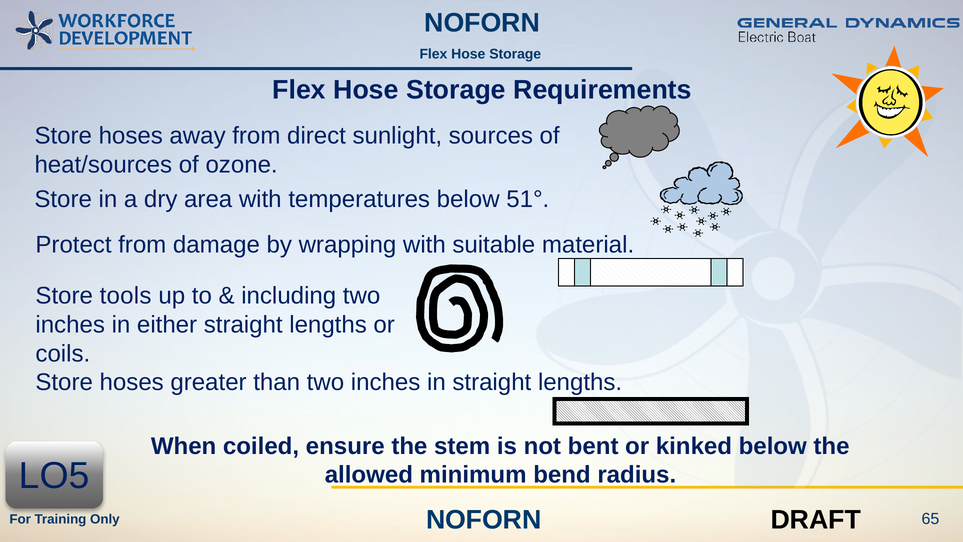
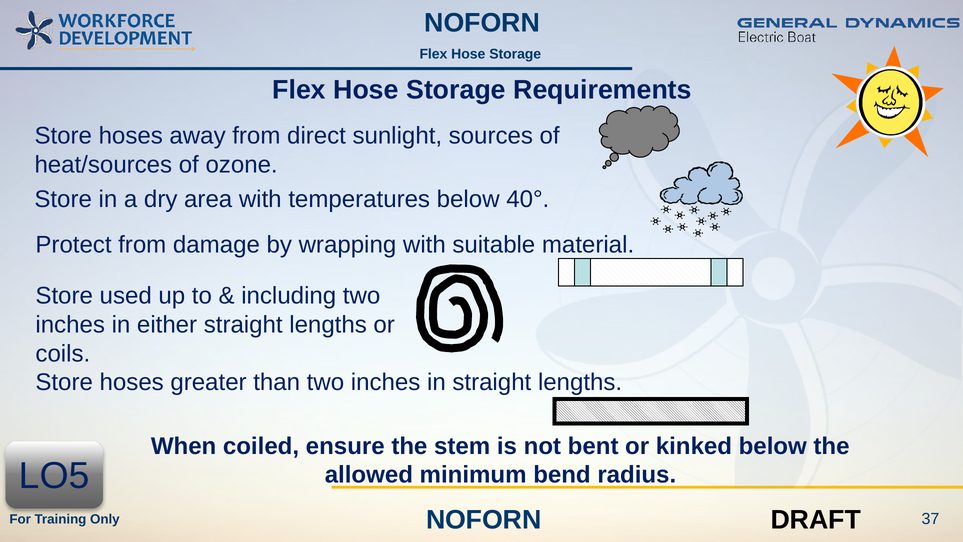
51°: 51° -> 40° (528, 199)
tools: tools -> used (126, 296)
65: 65 -> 37 (930, 519)
